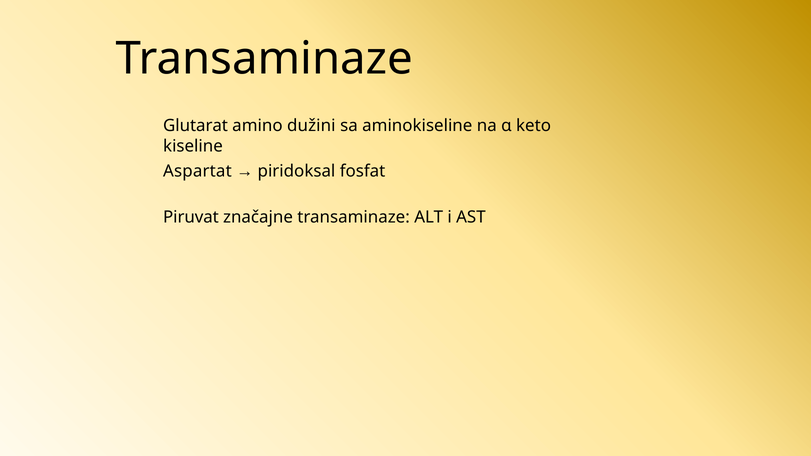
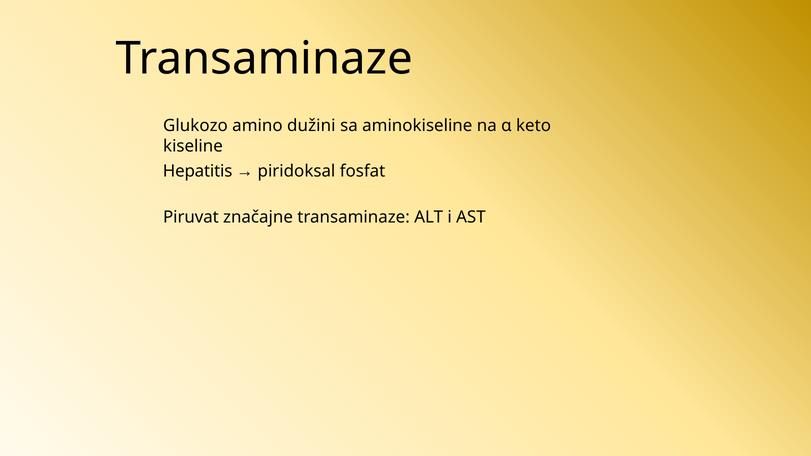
Glutarat: Glutarat -> Glukozo (195, 126)
Aspartat: Aspartat -> Hepatitis (198, 171)
